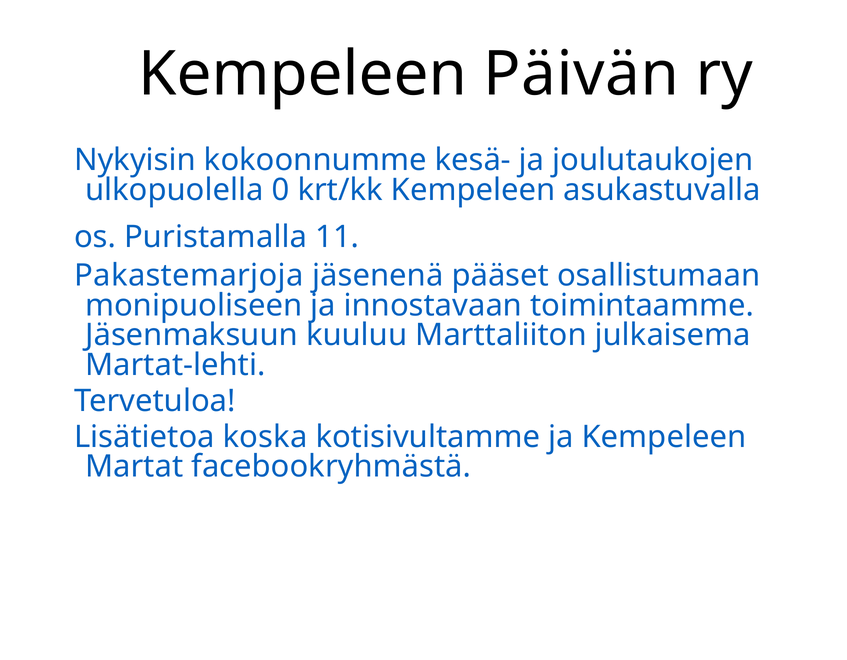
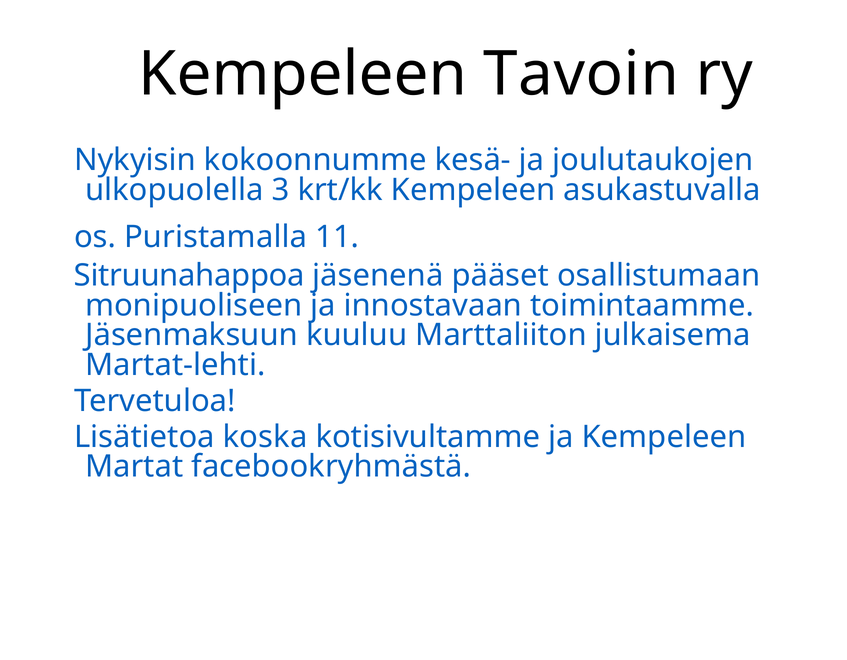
Päivän: Päivän -> Tavoin (581, 74)
0: 0 -> 3 (281, 190)
Pakastemarjoja: Pakastemarjoja -> Sitruunahappoa (189, 276)
